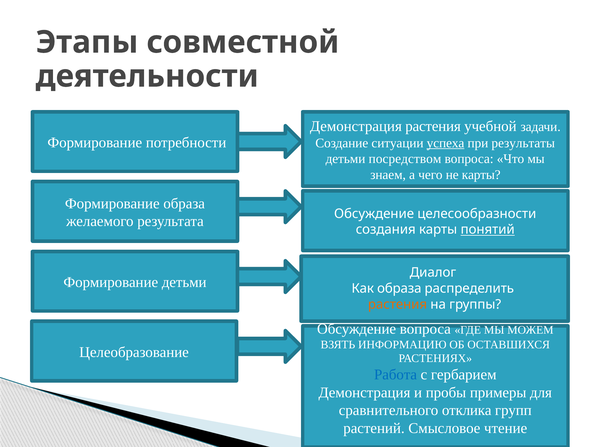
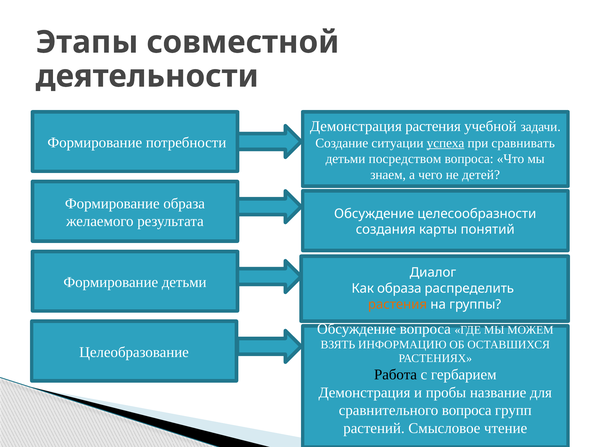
результаты: результаты -> сравнивать (523, 143)
не карты: карты -> детей (481, 175)
понятий underline: present -> none (488, 230)
Работа colour: blue -> black (395, 375)
примеры: примеры -> название (498, 392)
сравнительного отклика: отклика -> вопроса (467, 410)
